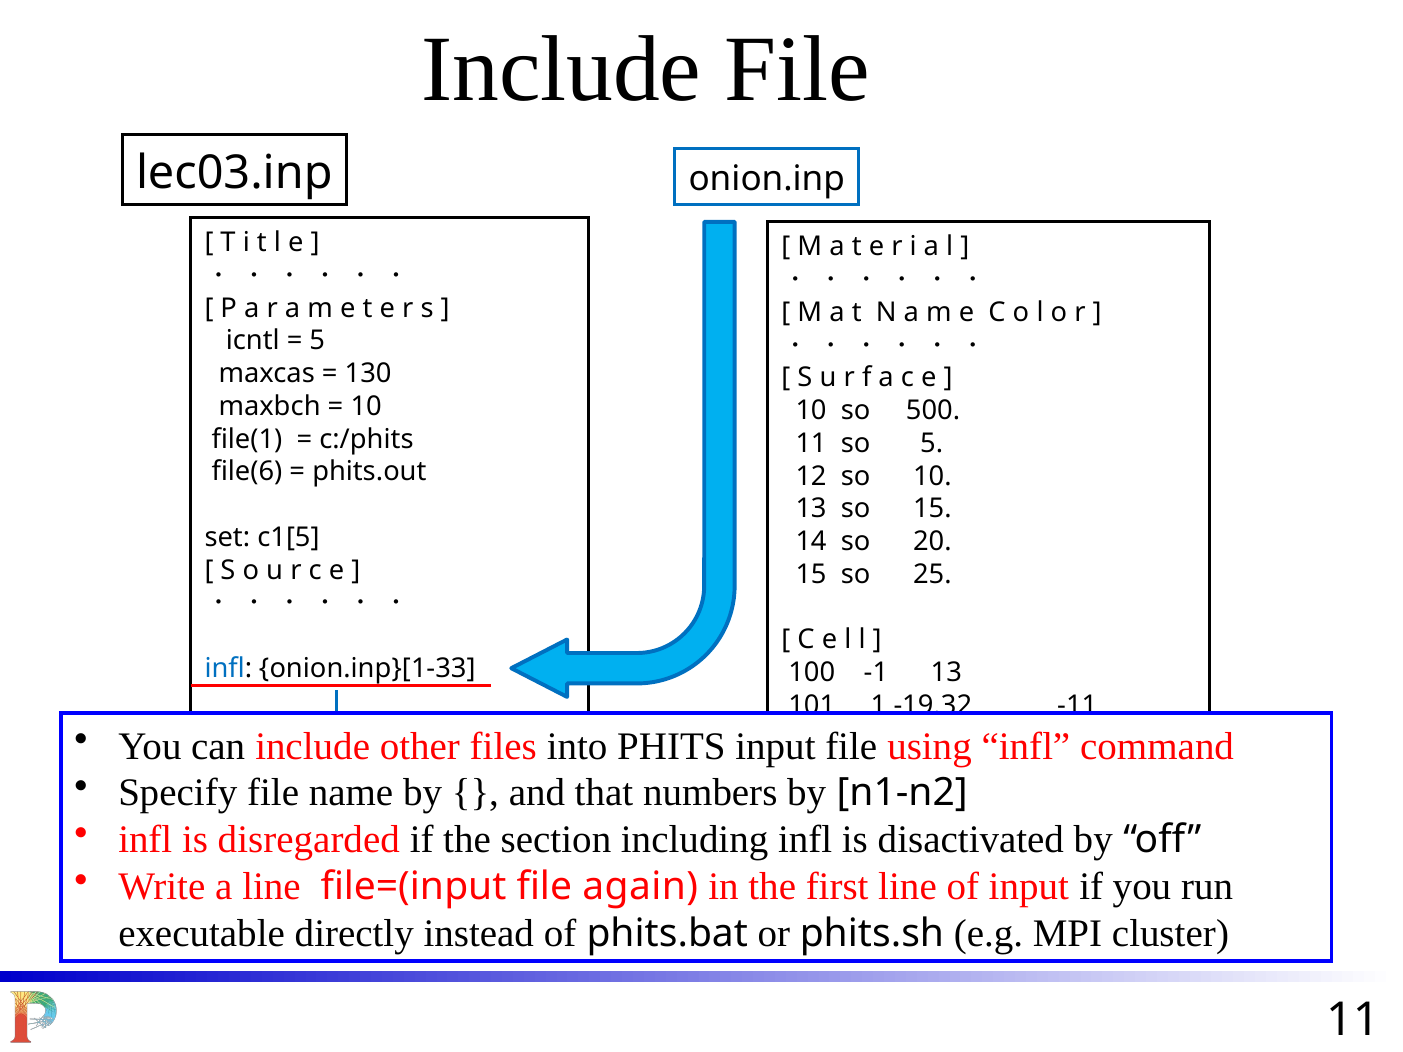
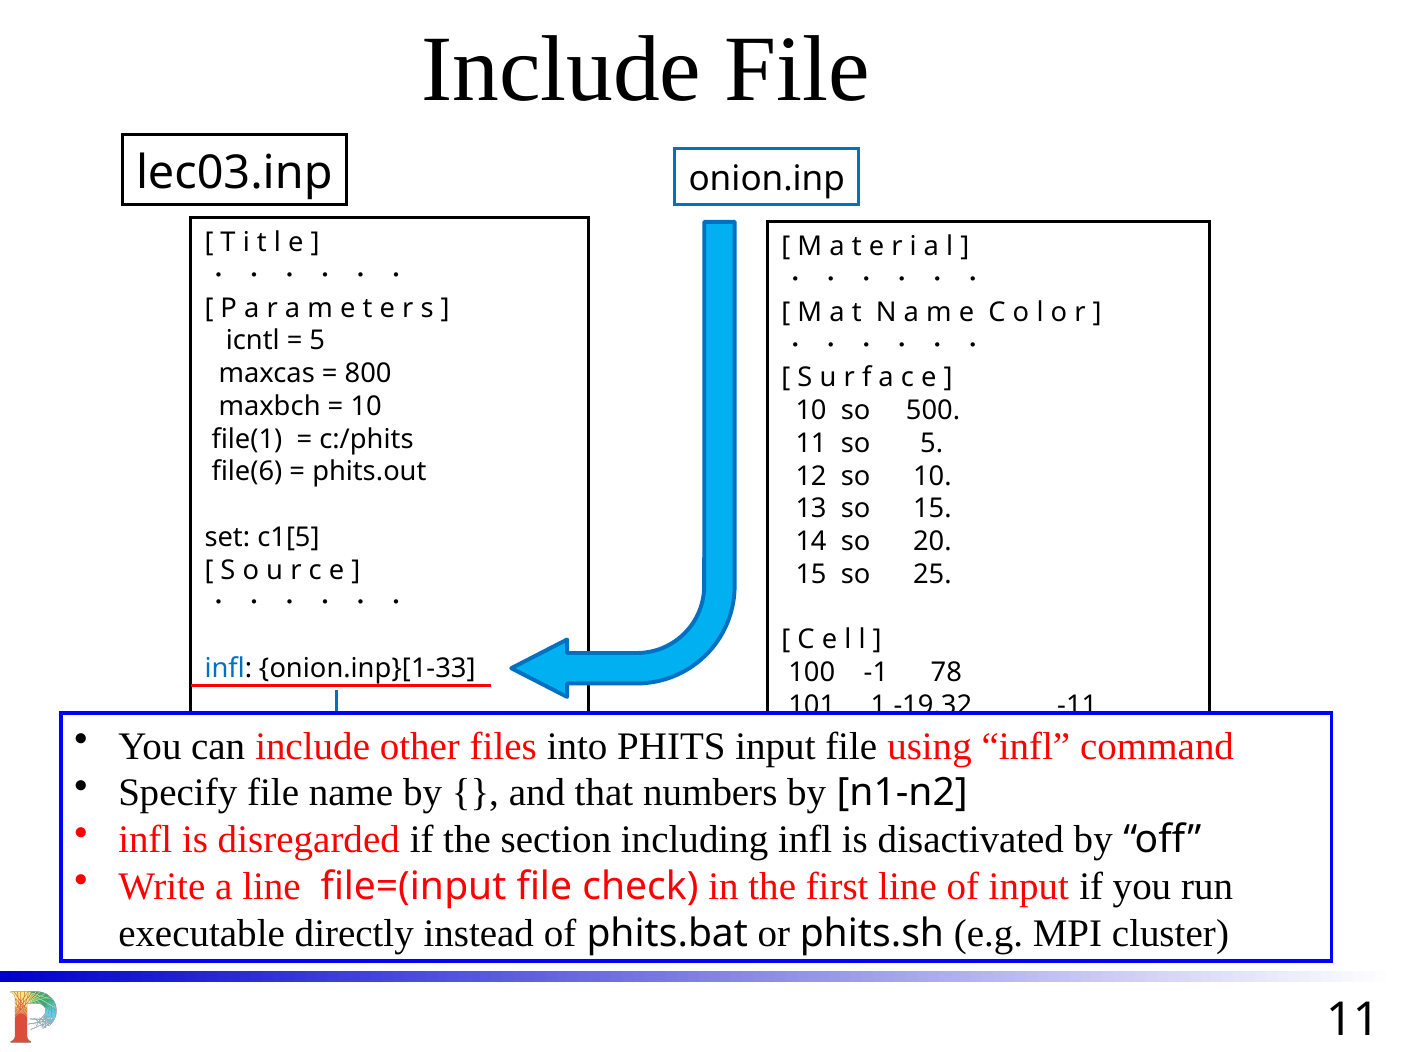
130: 130 -> 800 (368, 374)
100 -1 13: 13 -> 78 (946, 673)
again: again -> check (640, 887)
